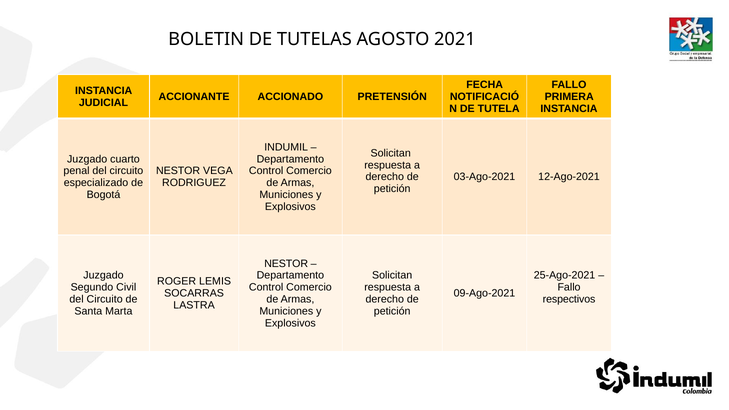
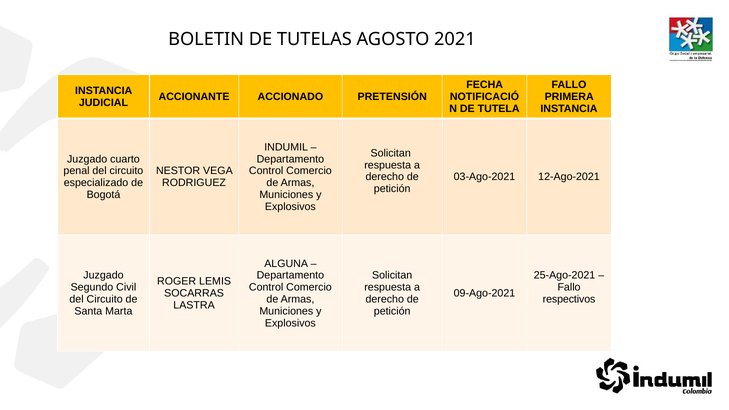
NESTOR: NESTOR -> ALGUNA (286, 264)
